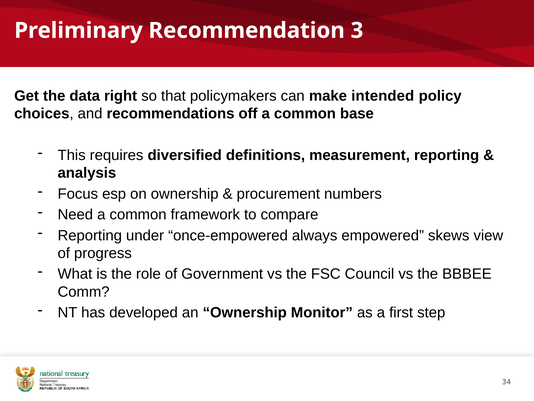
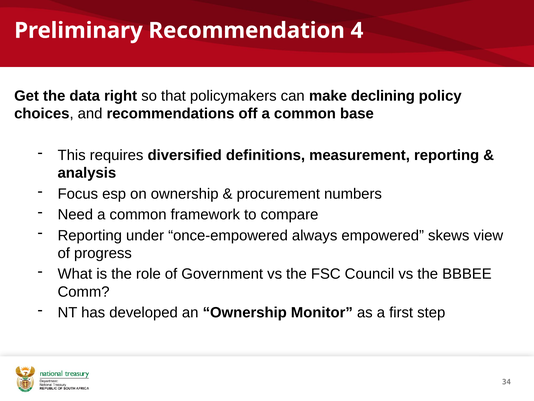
3: 3 -> 4 (357, 30)
intended: intended -> declining (383, 96)
